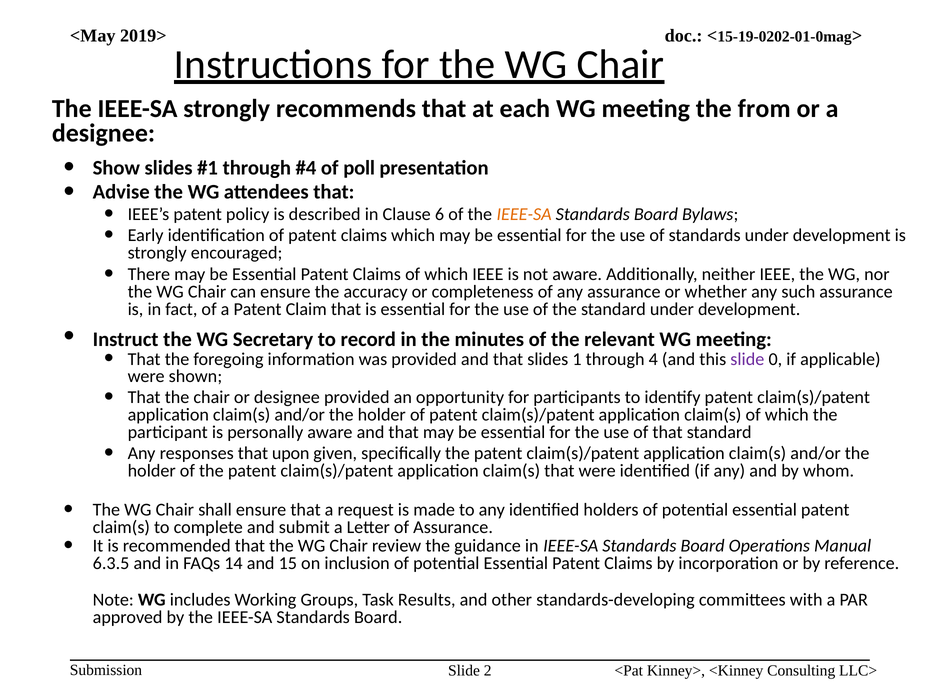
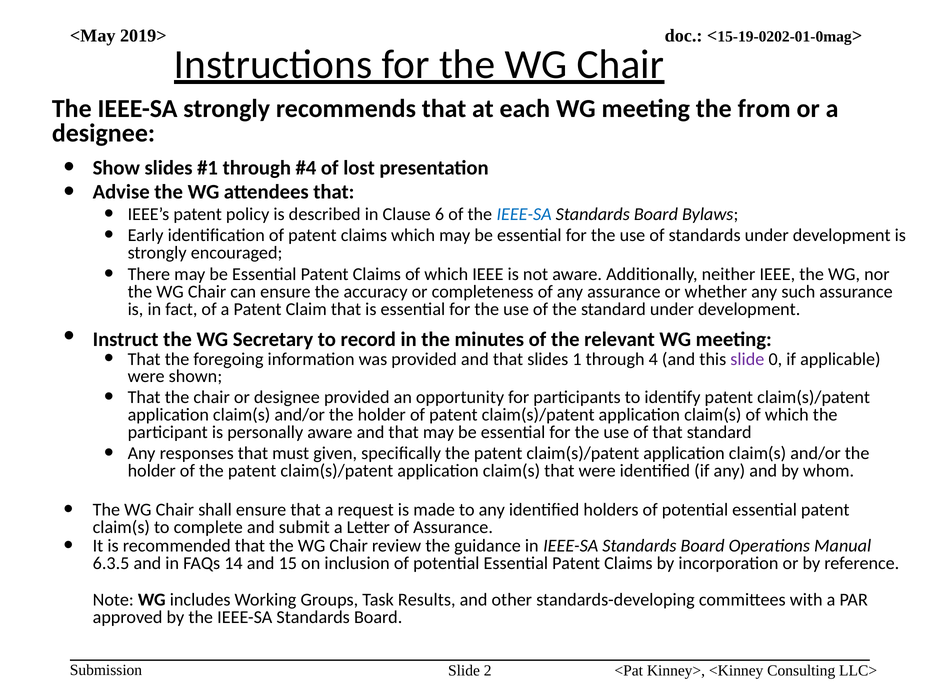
poll: poll -> lost (359, 168)
IEEE-SA colour: orange -> blue (524, 214)
upon: upon -> must (291, 453)
